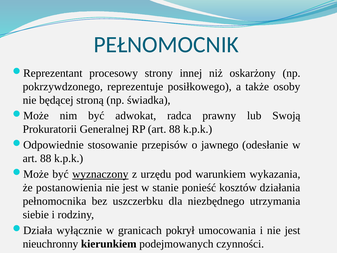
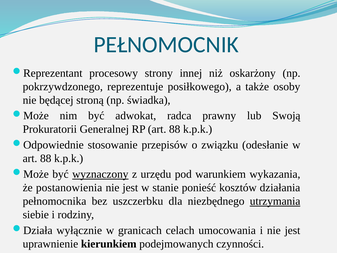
jawnego: jawnego -> związku (220, 145)
utrzymania underline: none -> present (275, 201)
pokrył: pokrył -> celach (180, 230)
nieuchronny: nieuchronny -> uprawnienie (50, 244)
